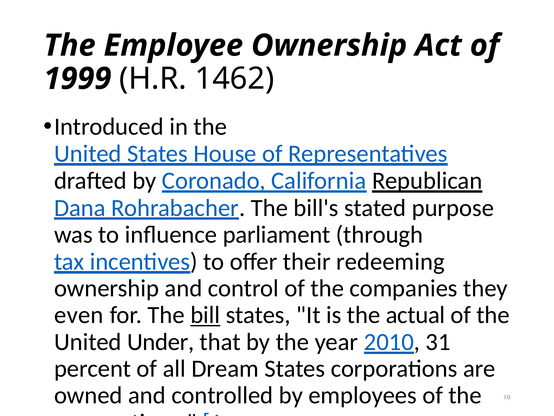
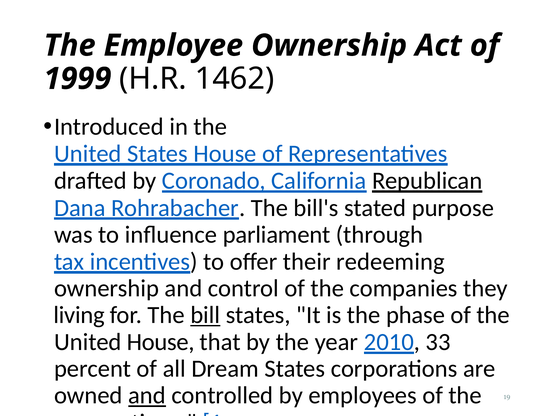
even: even -> living (79, 315)
actual: actual -> phase (415, 315)
United Under: Under -> House (161, 342)
31: 31 -> 33 (438, 342)
and underline: none -> present (147, 395)
